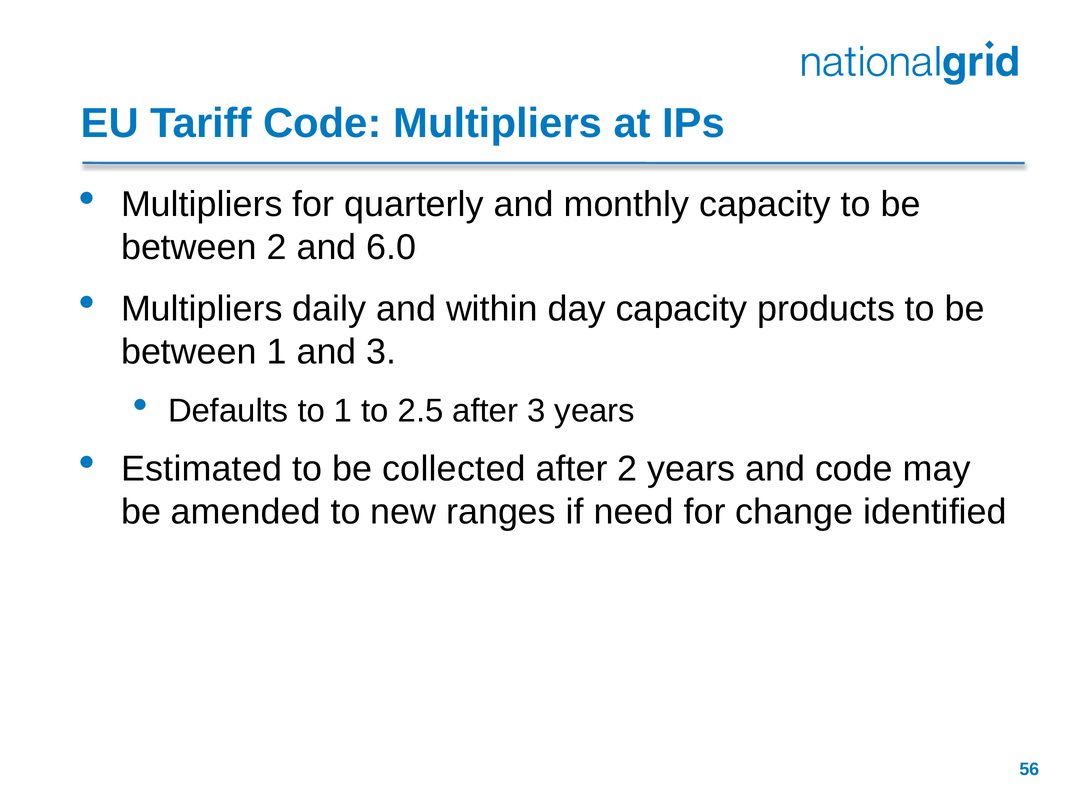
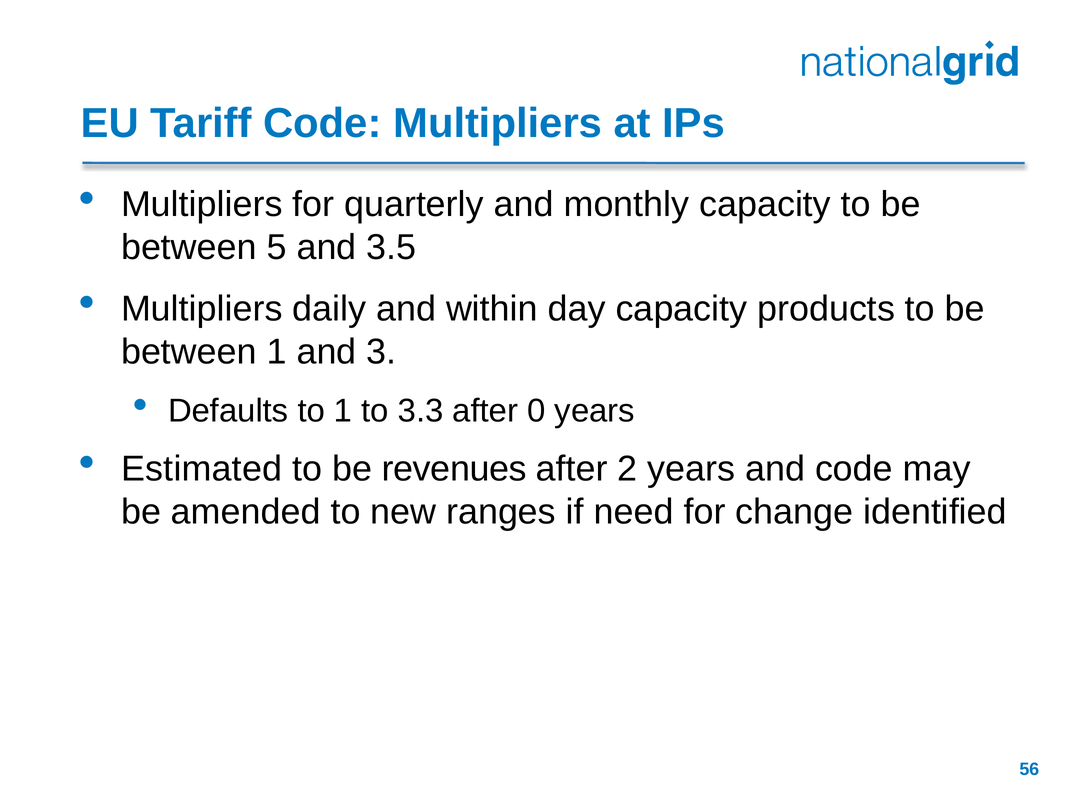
between 2: 2 -> 5 (277, 248)
6.0: 6.0 -> 3.5 (391, 248)
2.5: 2.5 -> 3.3 (421, 411)
after 3: 3 -> 0 (536, 411)
collected: collected -> revenues (454, 469)
